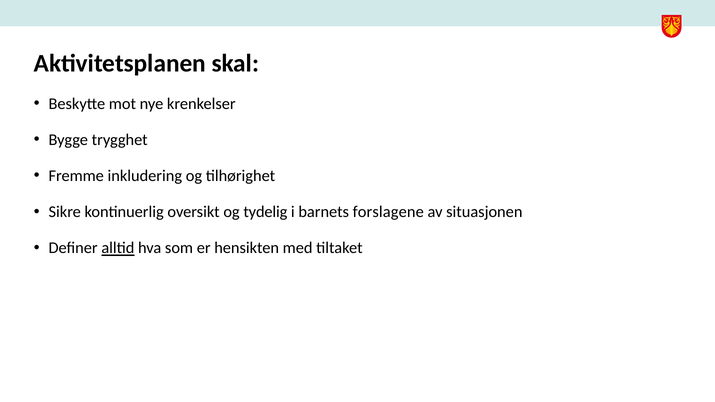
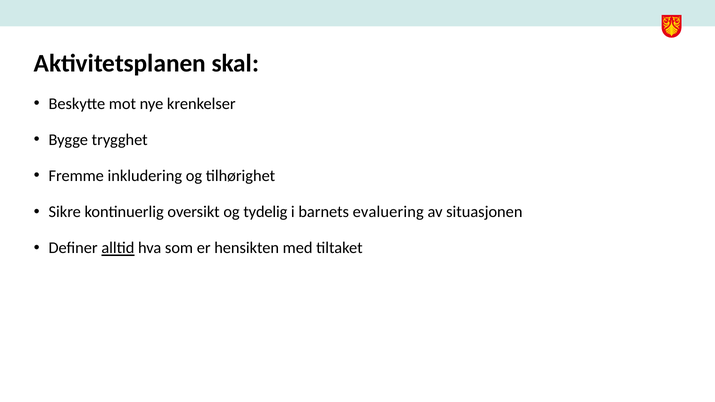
forslagene: forslagene -> evaluering (388, 212)
